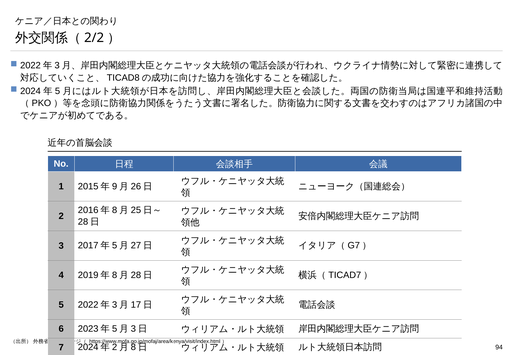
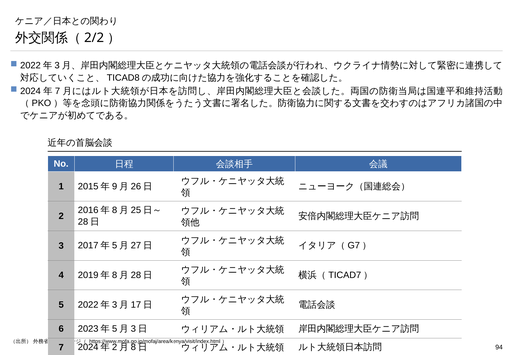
5: 5 -> 7 (58, 91)
